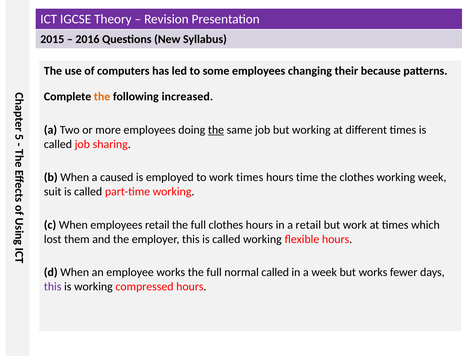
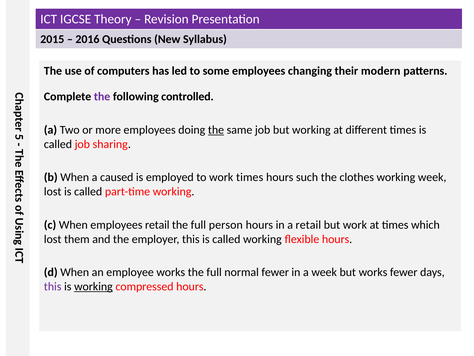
because: because -> modern (381, 71)
the colour: orange -> purple (102, 97)
increased: increased -> controlled (187, 97)
time: time -> such (307, 177)
suit: suit -> lost (53, 191)
full clothes: clothes -> person (226, 225)
normal called: called -> fewer (275, 272)
working underline: none -> present (93, 286)
